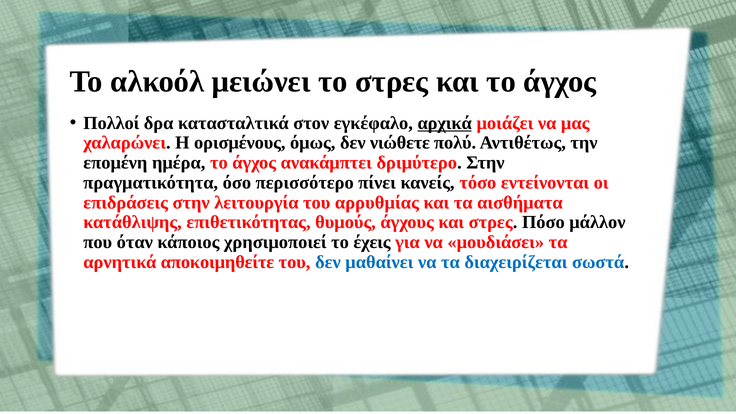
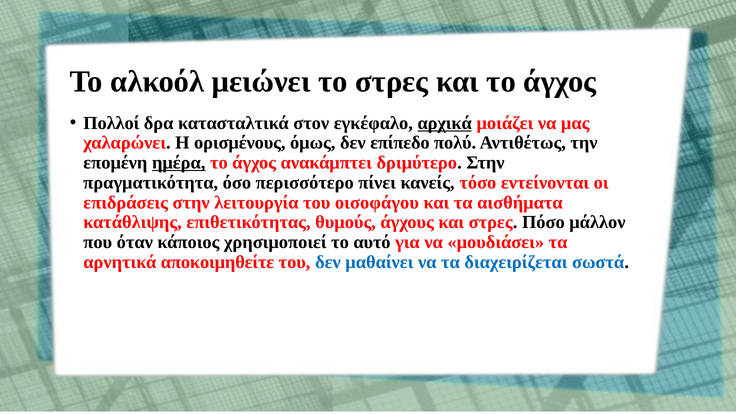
νιώθετε: νιώθετε -> επίπεδο (400, 143)
ημέρα underline: none -> present (179, 163)
αρρυθμίας: αρρυθμίας -> οισοφάγου (377, 202)
έχεις: έχεις -> αυτό (372, 242)
